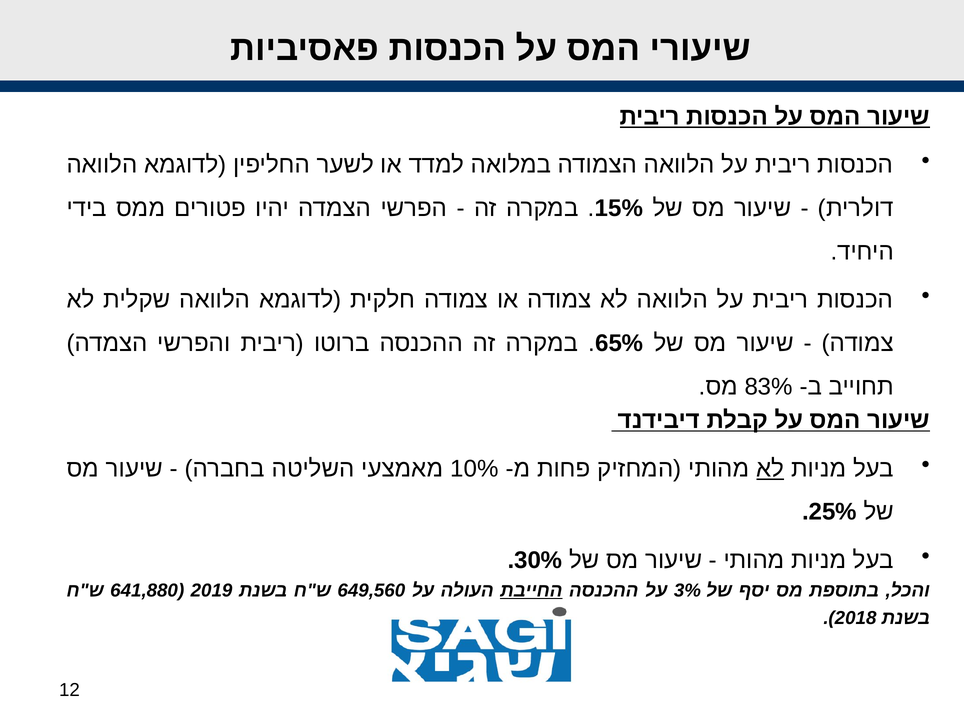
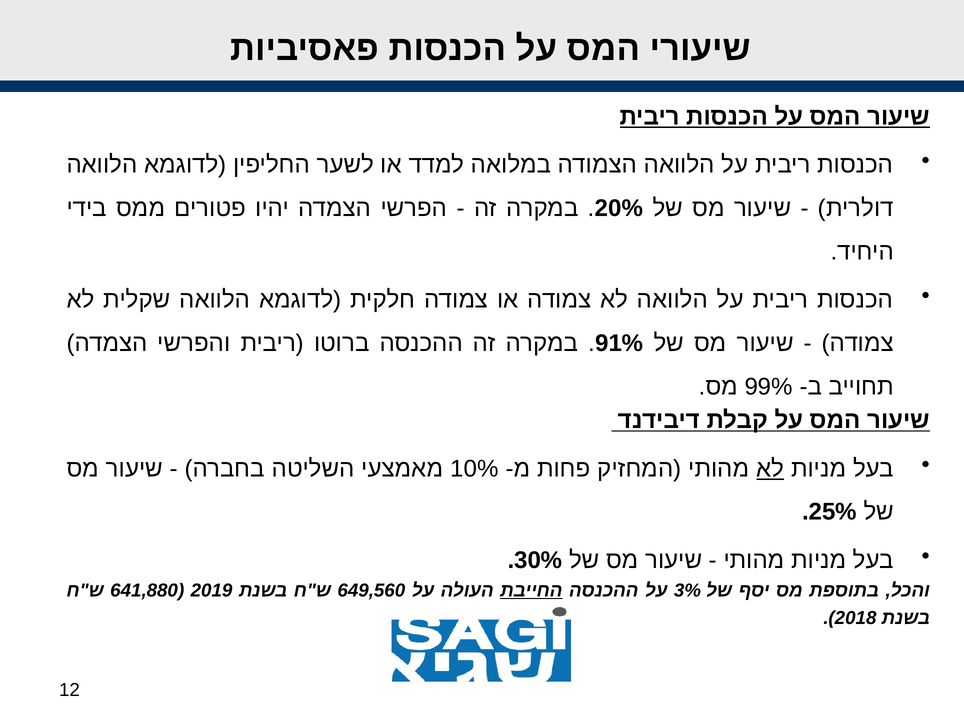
15%: 15% -> 20% (619, 208)
65%: 65% -> 91% (619, 343)
83%: 83% -> 99% (769, 387)
